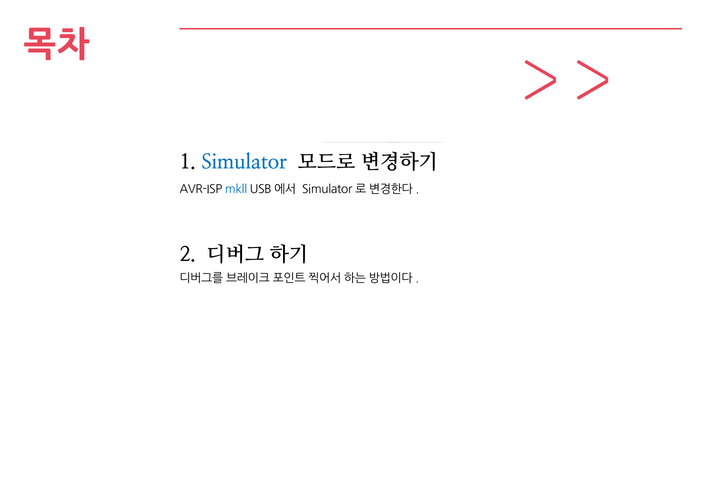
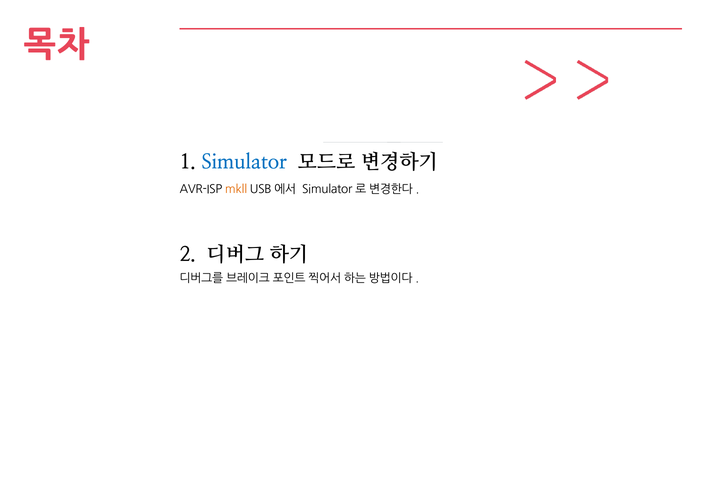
mkll colour: blue -> orange (236, 189)
